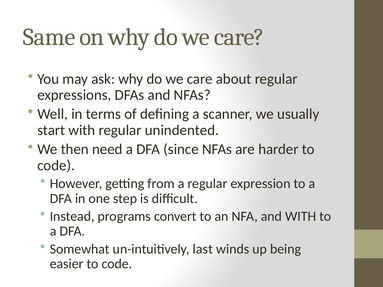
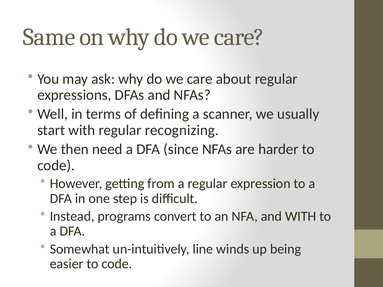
unindented: unindented -> recognizing (182, 130)
last: last -> line (203, 249)
